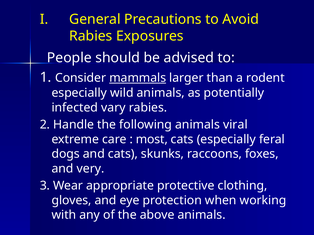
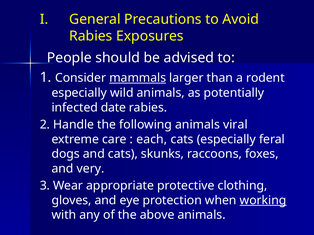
vary: vary -> date (113, 108)
most: most -> each (152, 140)
working underline: none -> present (263, 201)
